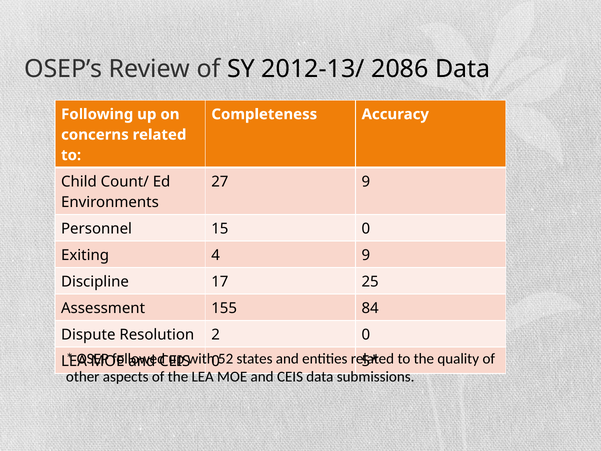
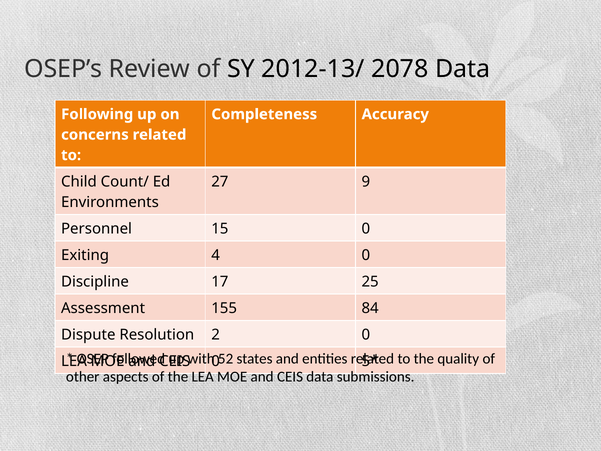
2086: 2086 -> 2078 (400, 69)
4 9: 9 -> 0 (366, 255)
